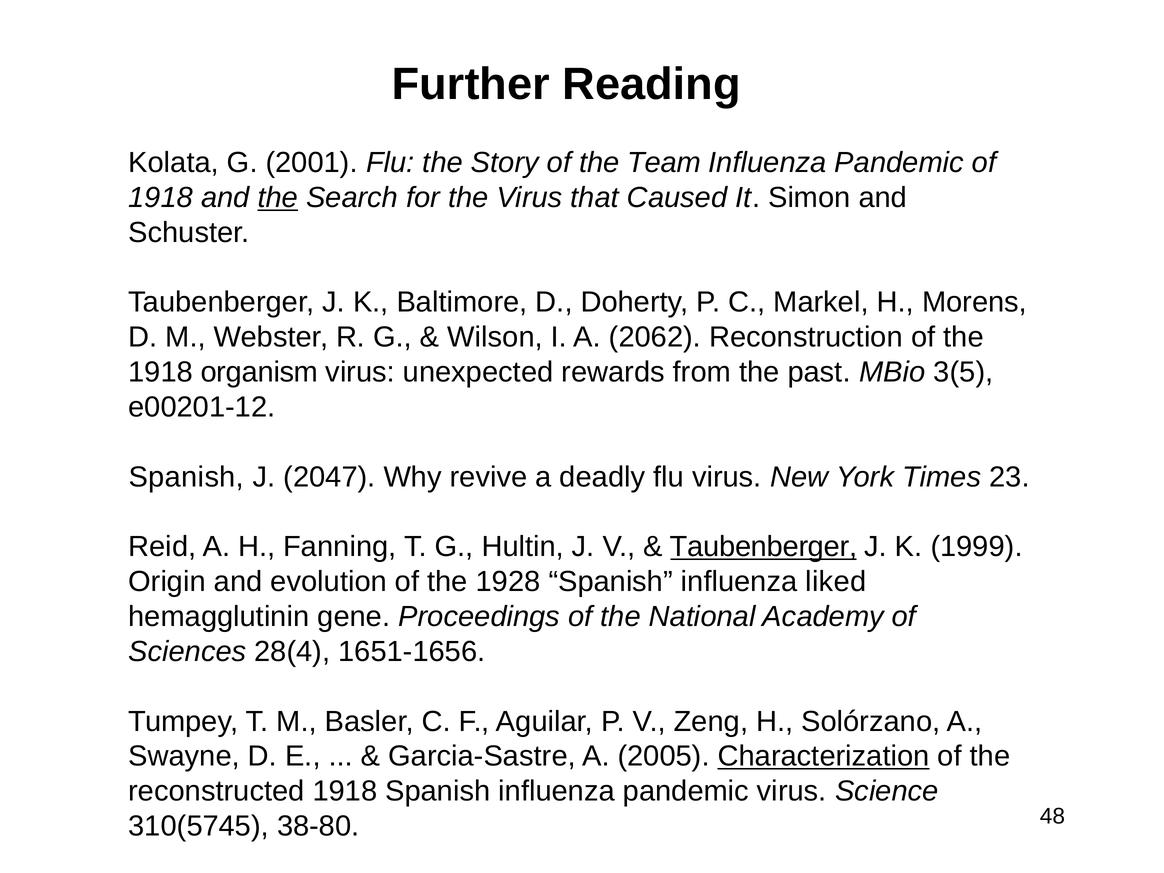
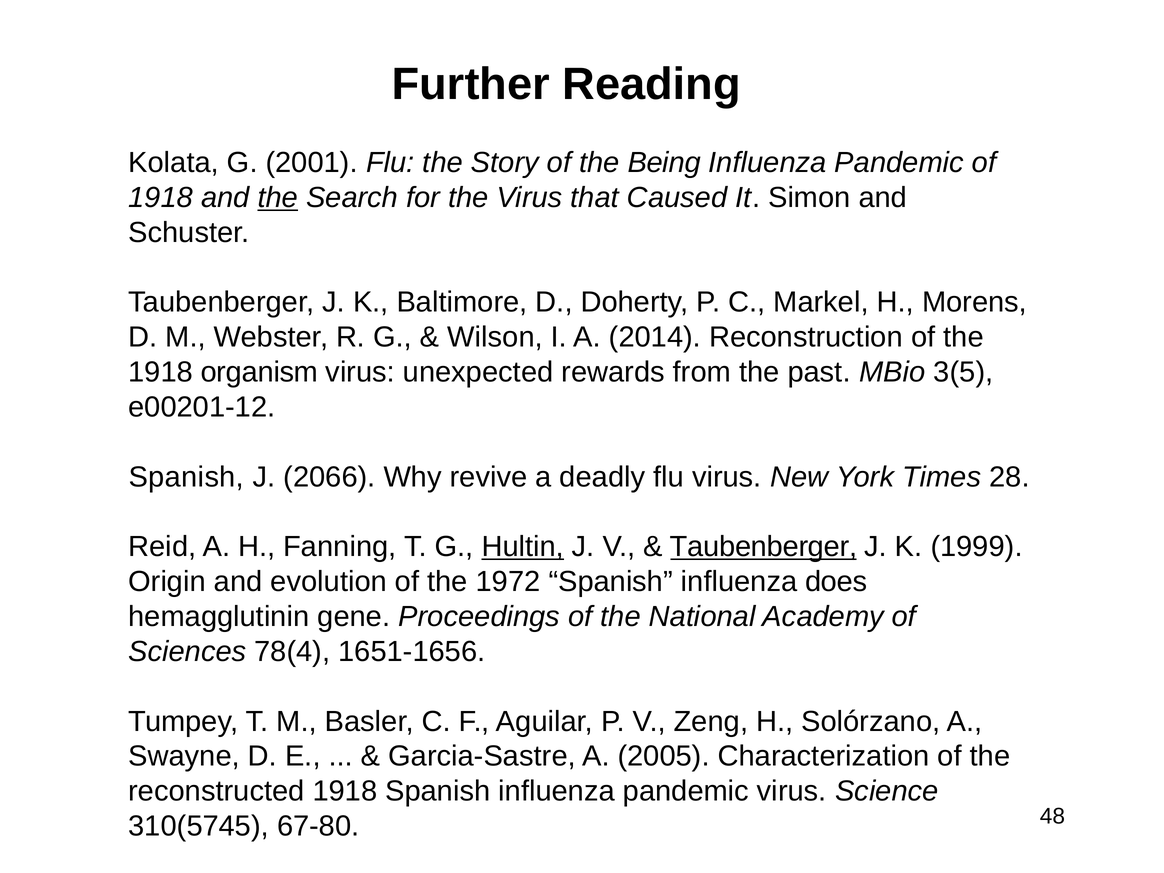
Team: Team -> Being (664, 163)
2062: 2062 -> 2014 (655, 337)
2047: 2047 -> 2066 (329, 477)
23: 23 -> 28 (1009, 477)
Hultin underline: none -> present (523, 547)
1928: 1928 -> 1972 (508, 582)
liked: liked -> does (836, 582)
28(4: 28(4 -> 78(4 (292, 652)
Characterization underline: present -> none (824, 756)
38-80: 38-80 -> 67-80 (318, 826)
